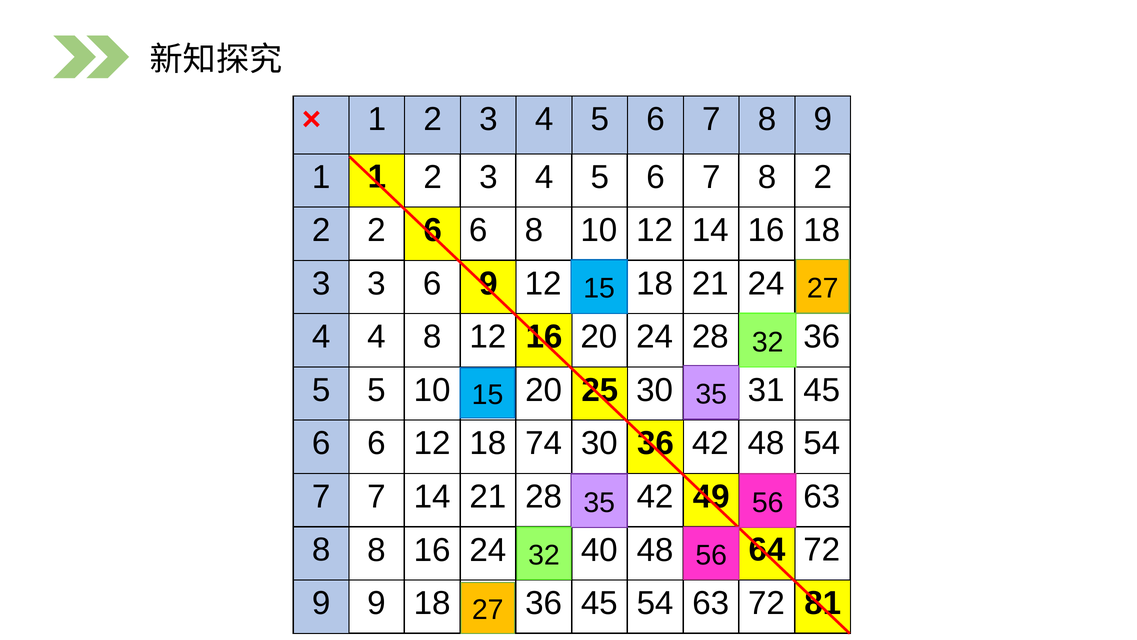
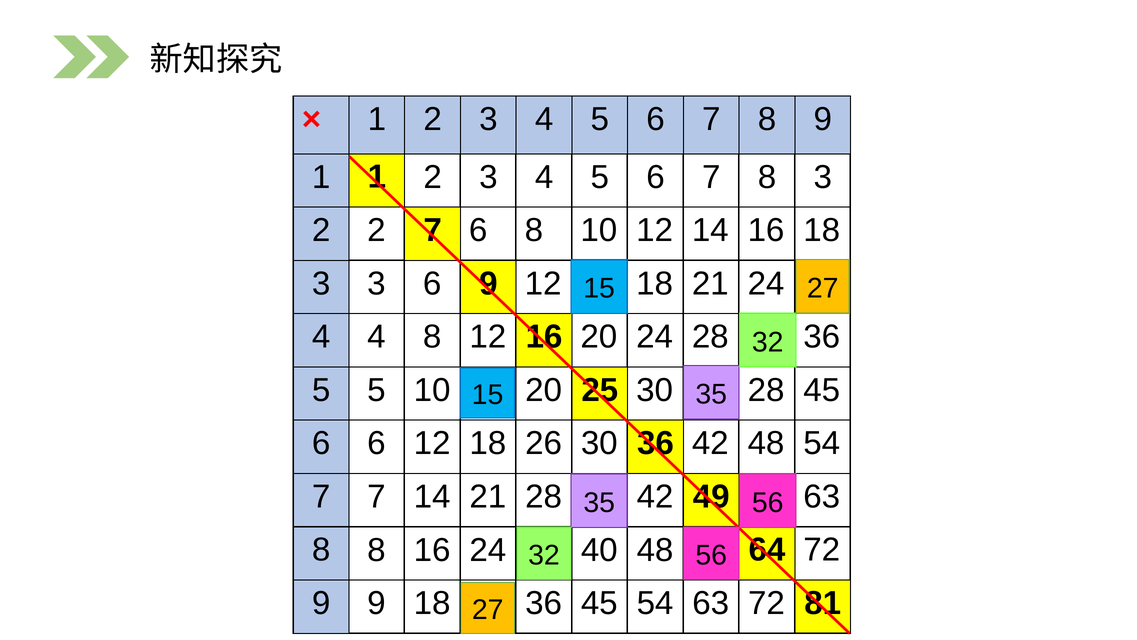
8 2: 2 -> 3 (823, 177)
6: 6 -> 7 (433, 230)
31: 31 -> 28 (766, 390)
74: 74 -> 26 (544, 443)
